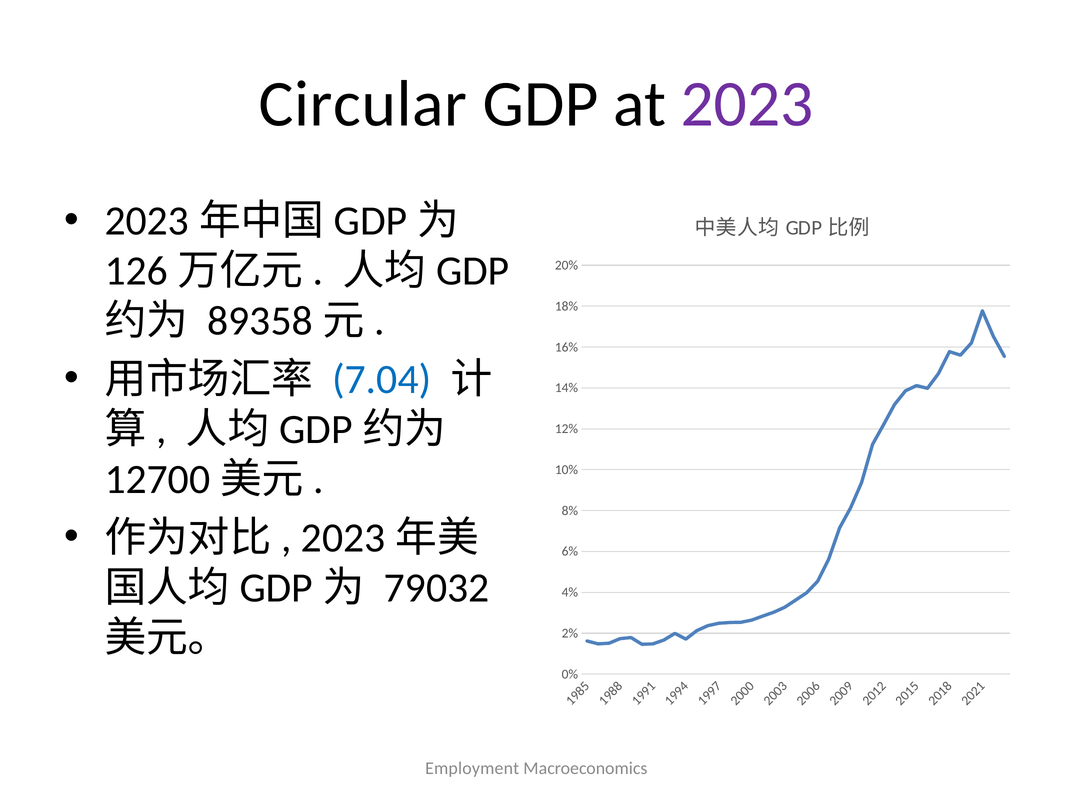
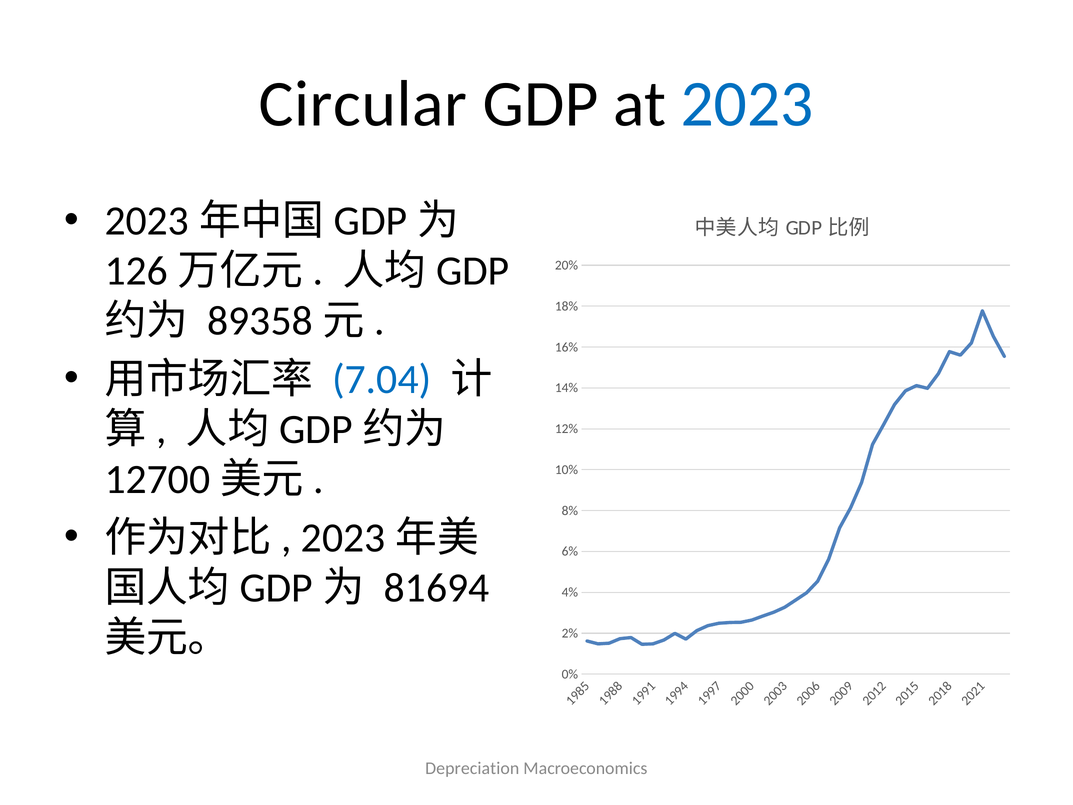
2023 colour: purple -> blue (747, 104)
79032: 79032 -> 81694 (437, 588)
Employment: Employment -> Depreciation (472, 768)
